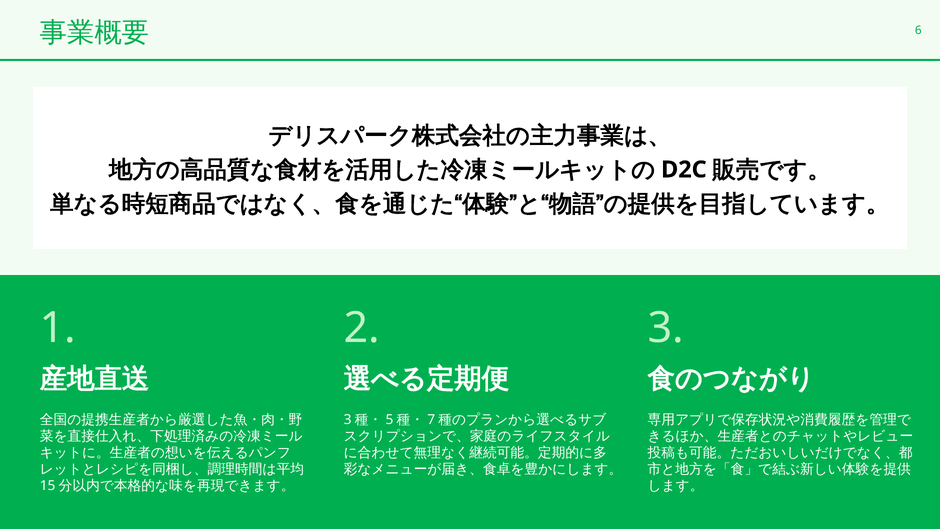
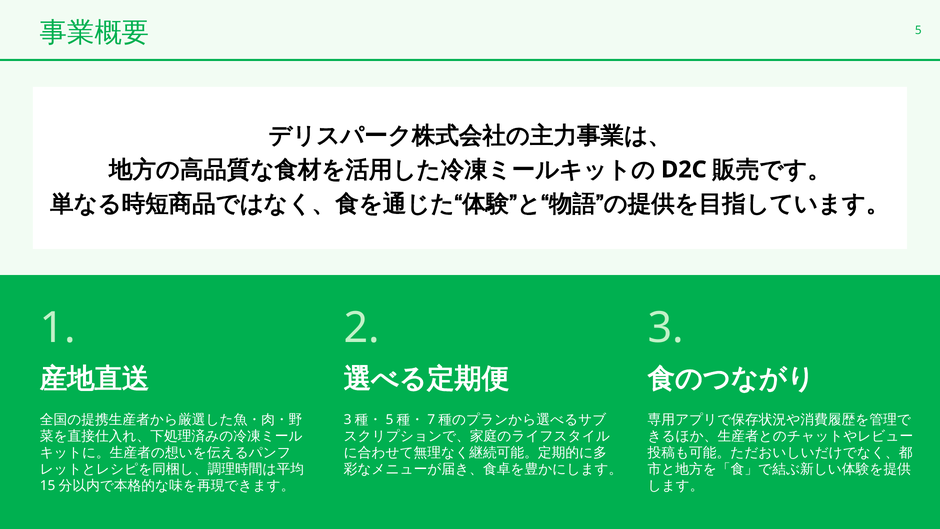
6: 6 -> 5 (918, 30)
